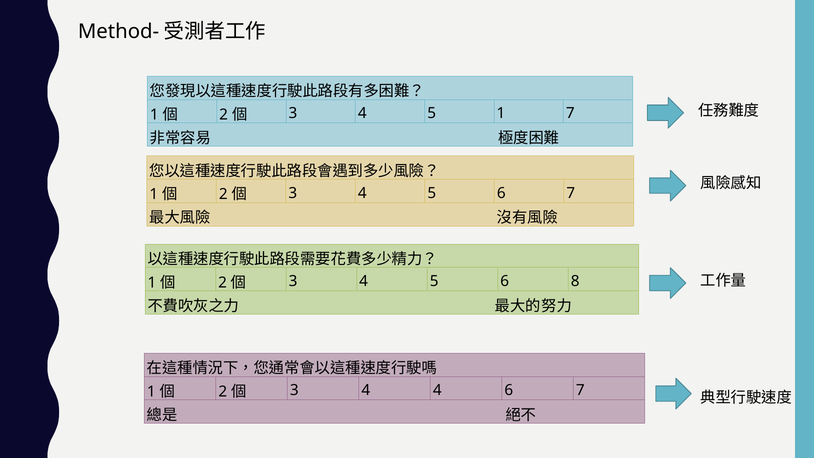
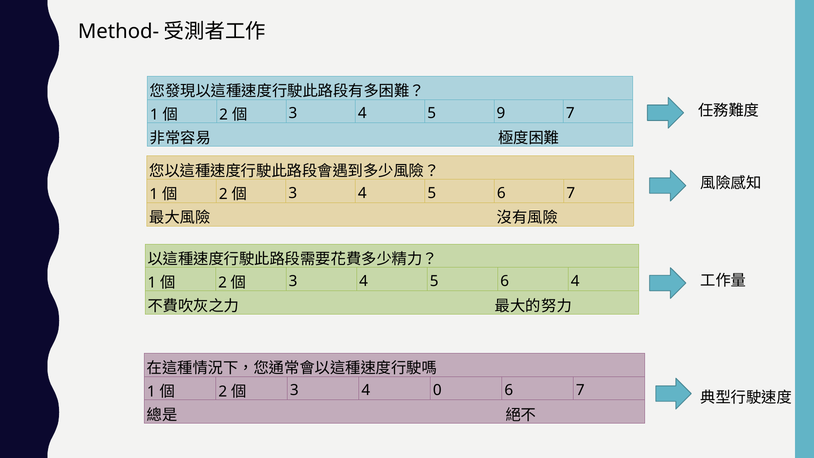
5 1: 1 -> 9 (501, 113)
6 8: 8 -> 4 (575, 281)
4 4: 4 -> 0 (437, 390)
